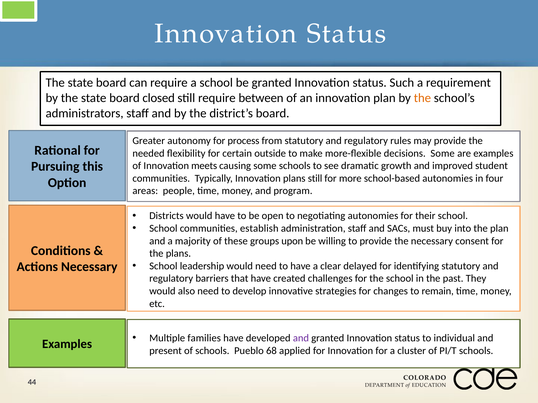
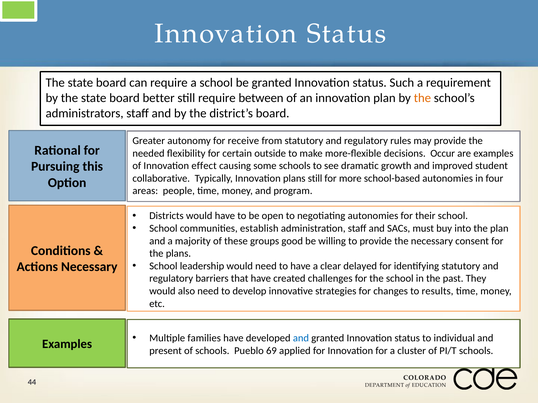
closed: closed -> better (159, 98)
process: process -> receive (243, 141)
decisions Some: Some -> Occur (443, 153)
meets: meets -> effect (204, 166)
communities: communities -> collaborative (161, 179)
upon: upon -> good (292, 241)
remain: remain -> results (438, 291)
and colour: purple -> blue (301, 338)
68: 68 -> 69 (271, 351)
